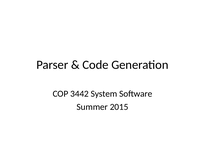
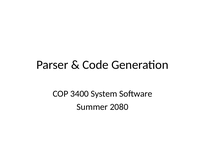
3442: 3442 -> 3400 (80, 94)
2015: 2015 -> 2080 (119, 107)
